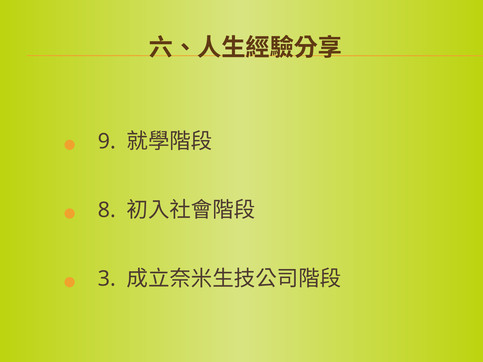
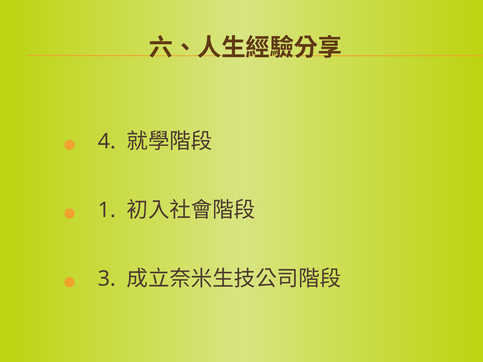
9: 9 -> 4 (107, 141)
8: 8 -> 1 (107, 210)
